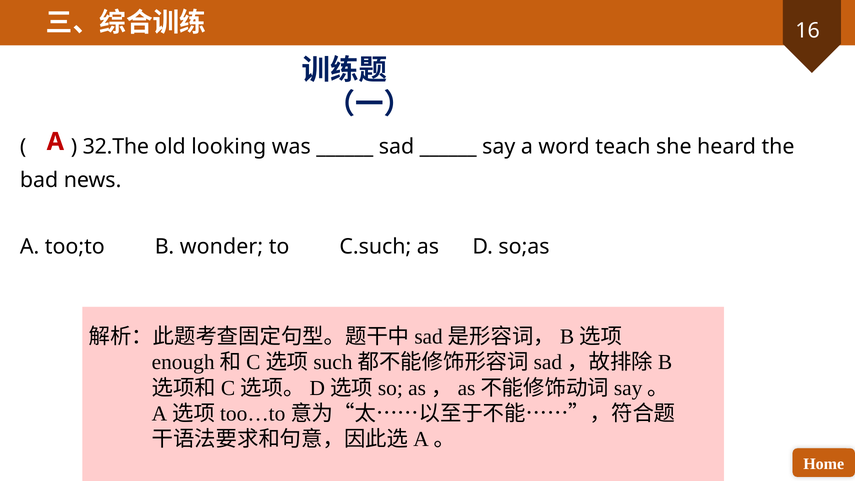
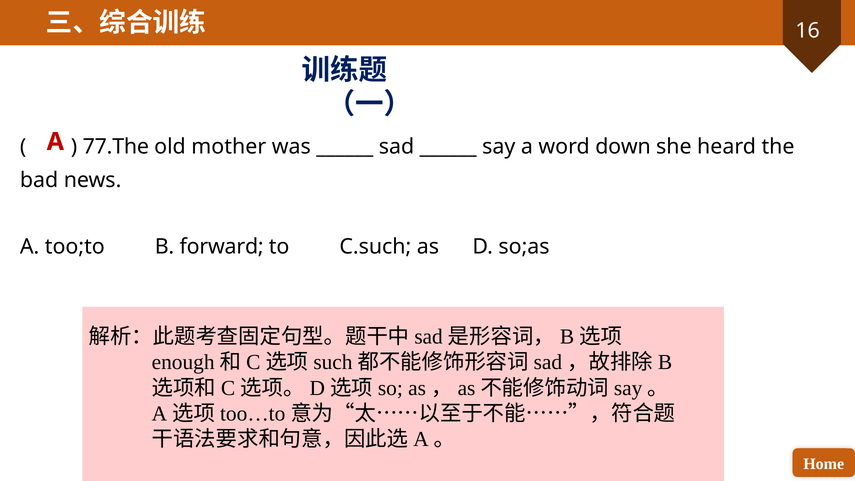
32.The: 32.The -> 77.The (116, 147)
looking: looking -> mother (229, 147)
teach: teach -> down (623, 147)
wonder: wonder -> forward (222, 247)
